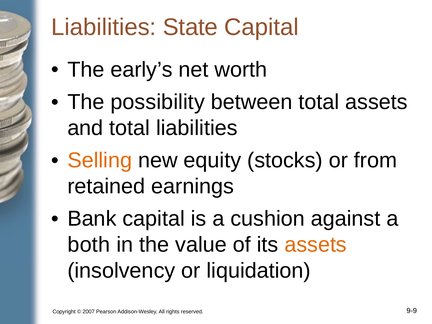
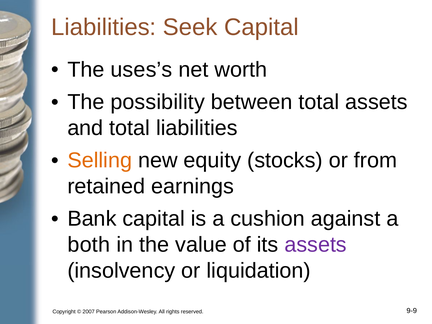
State: State -> Seek (190, 27)
early’s: early’s -> uses’s (141, 70)
assets colour: orange -> purple (316, 245)
